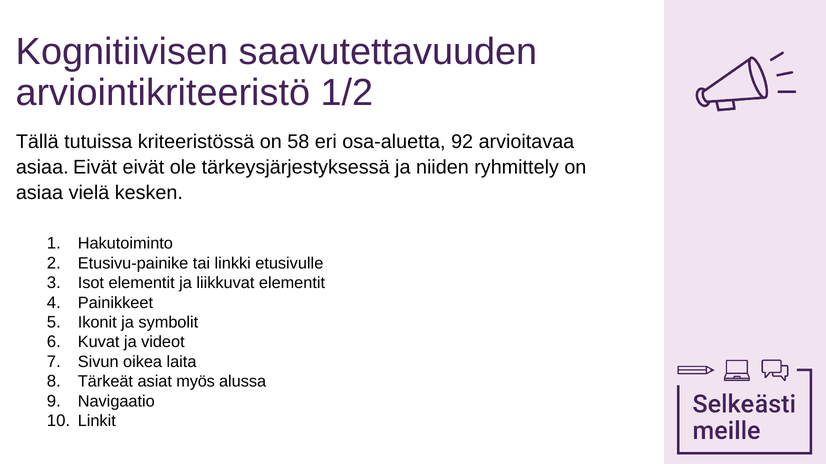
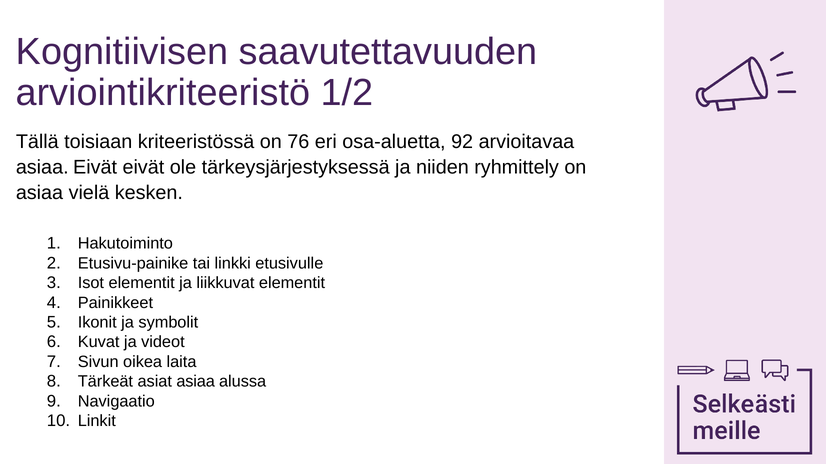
tutuissa: tutuissa -> toisiaan (98, 142)
58: 58 -> 76 (298, 142)
asiat myös: myös -> asiaa (196, 382)
